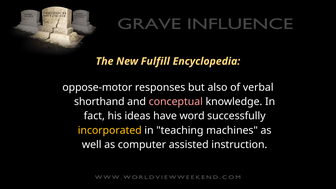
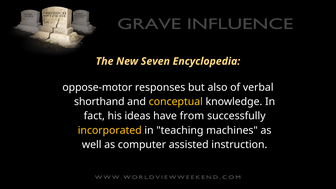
Fulfill: Fulfill -> Seven (155, 61)
conceptual colour: pink -> yellow (176, 102)
word: word -> from (192, 116)
